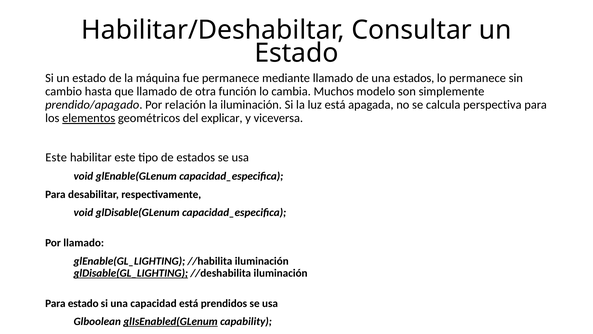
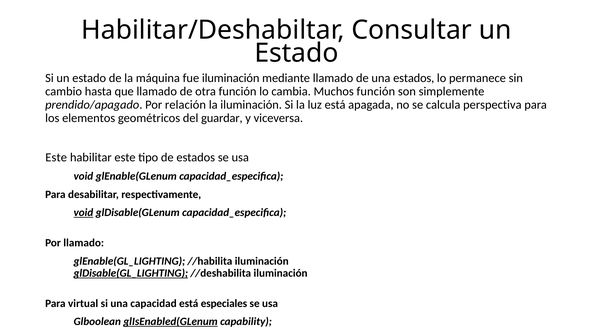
fue permanece: permanece -> iluminación (231, 78)
Muchos modelo: modelo -> función (376, 91)
elementos underline: present -> none (89, 118)
explicar: explicar -> guardar (222, 118)
void underline: none -> present (83, 212)
Para estado: estado -> virtual (83, 303)
prendidos: prendidos -> especiales (224, 303)
